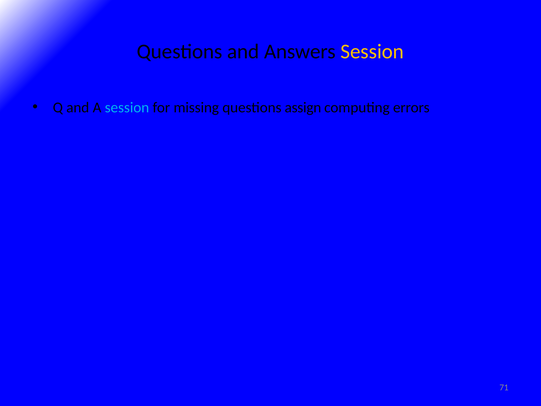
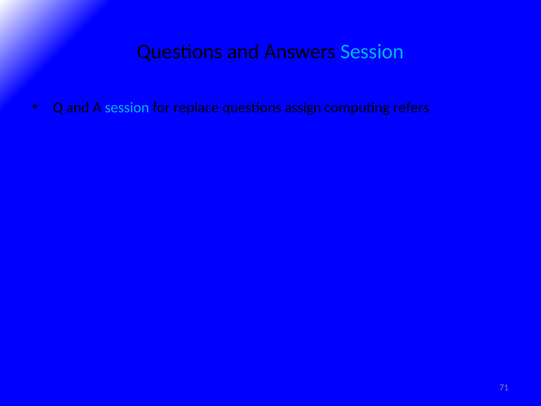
Session colour: yellow -> light blue (372, 52)
missing: missing -> replace (196, 107)
errors: errors -> refers (411, 107)
